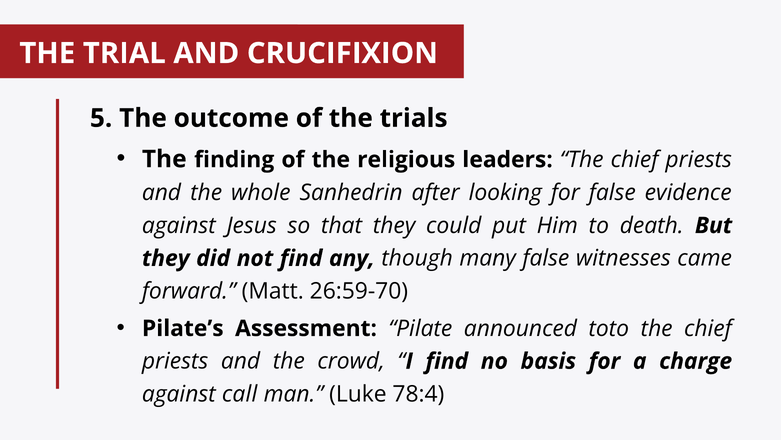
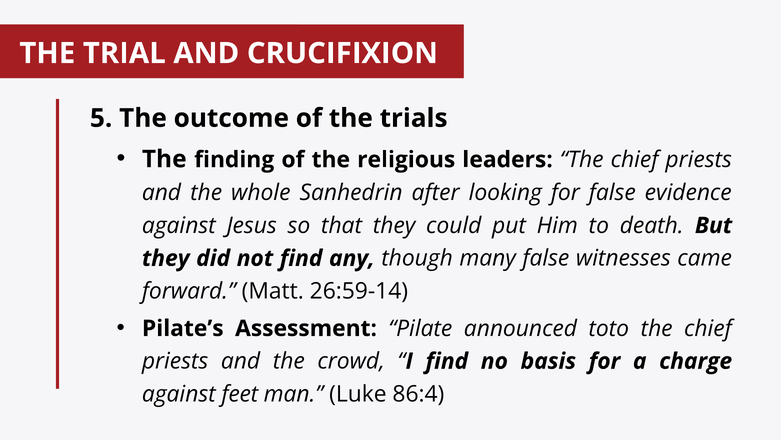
26:59-70: 26:59-70 -> 26:59-14 (359, 291)
call: call -> feet (240, 394)
78:4: 78:4 -> 86:4 (418, 394)
